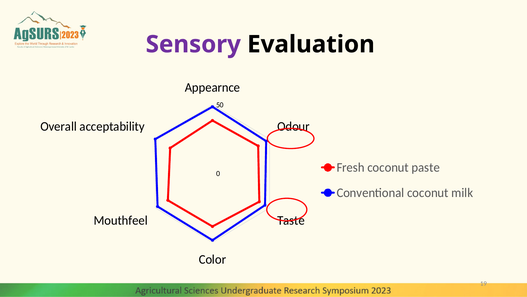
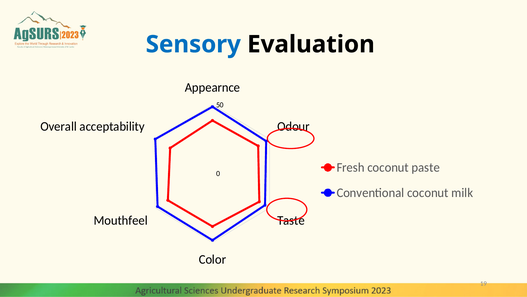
Sensory colour: purple -> blue (193, 44)
